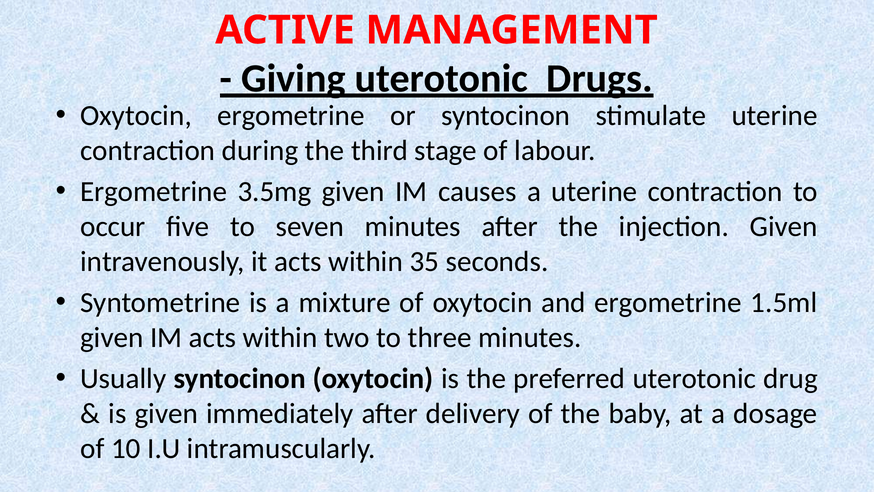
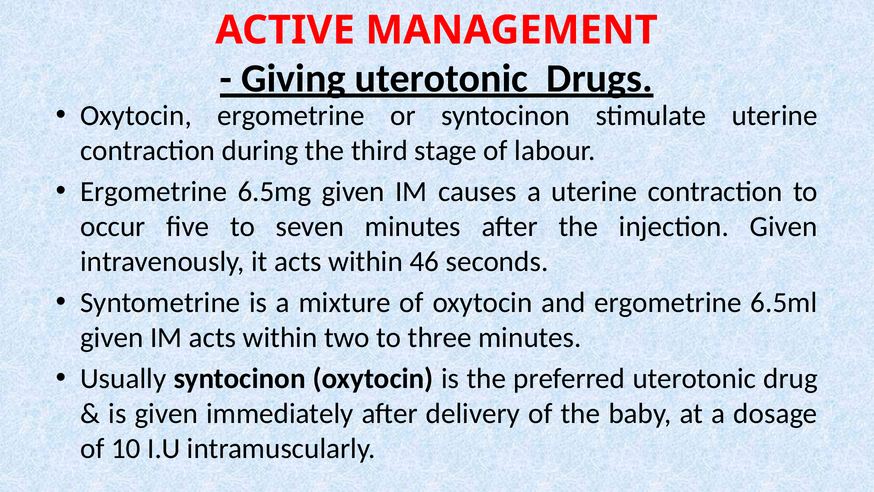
3.5mg: 3.5mg -> 6.5mg (274, 191)
35: 35 -> 46 (424, 261)
1.5ml: 1.5ml -> 6.5ml (784, 302)
